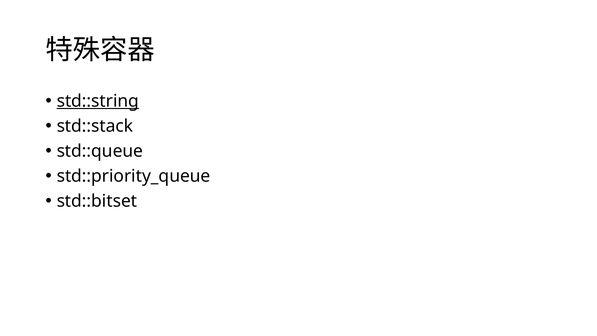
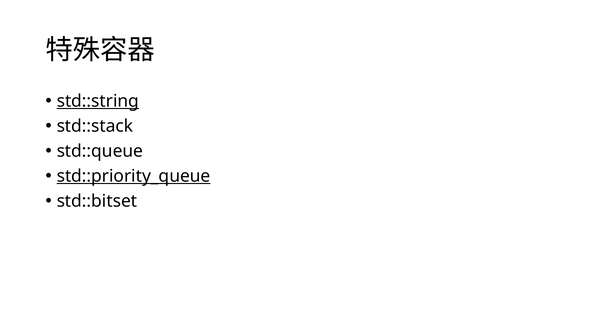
std::priority_queue underline: none -> present (134, 176)
